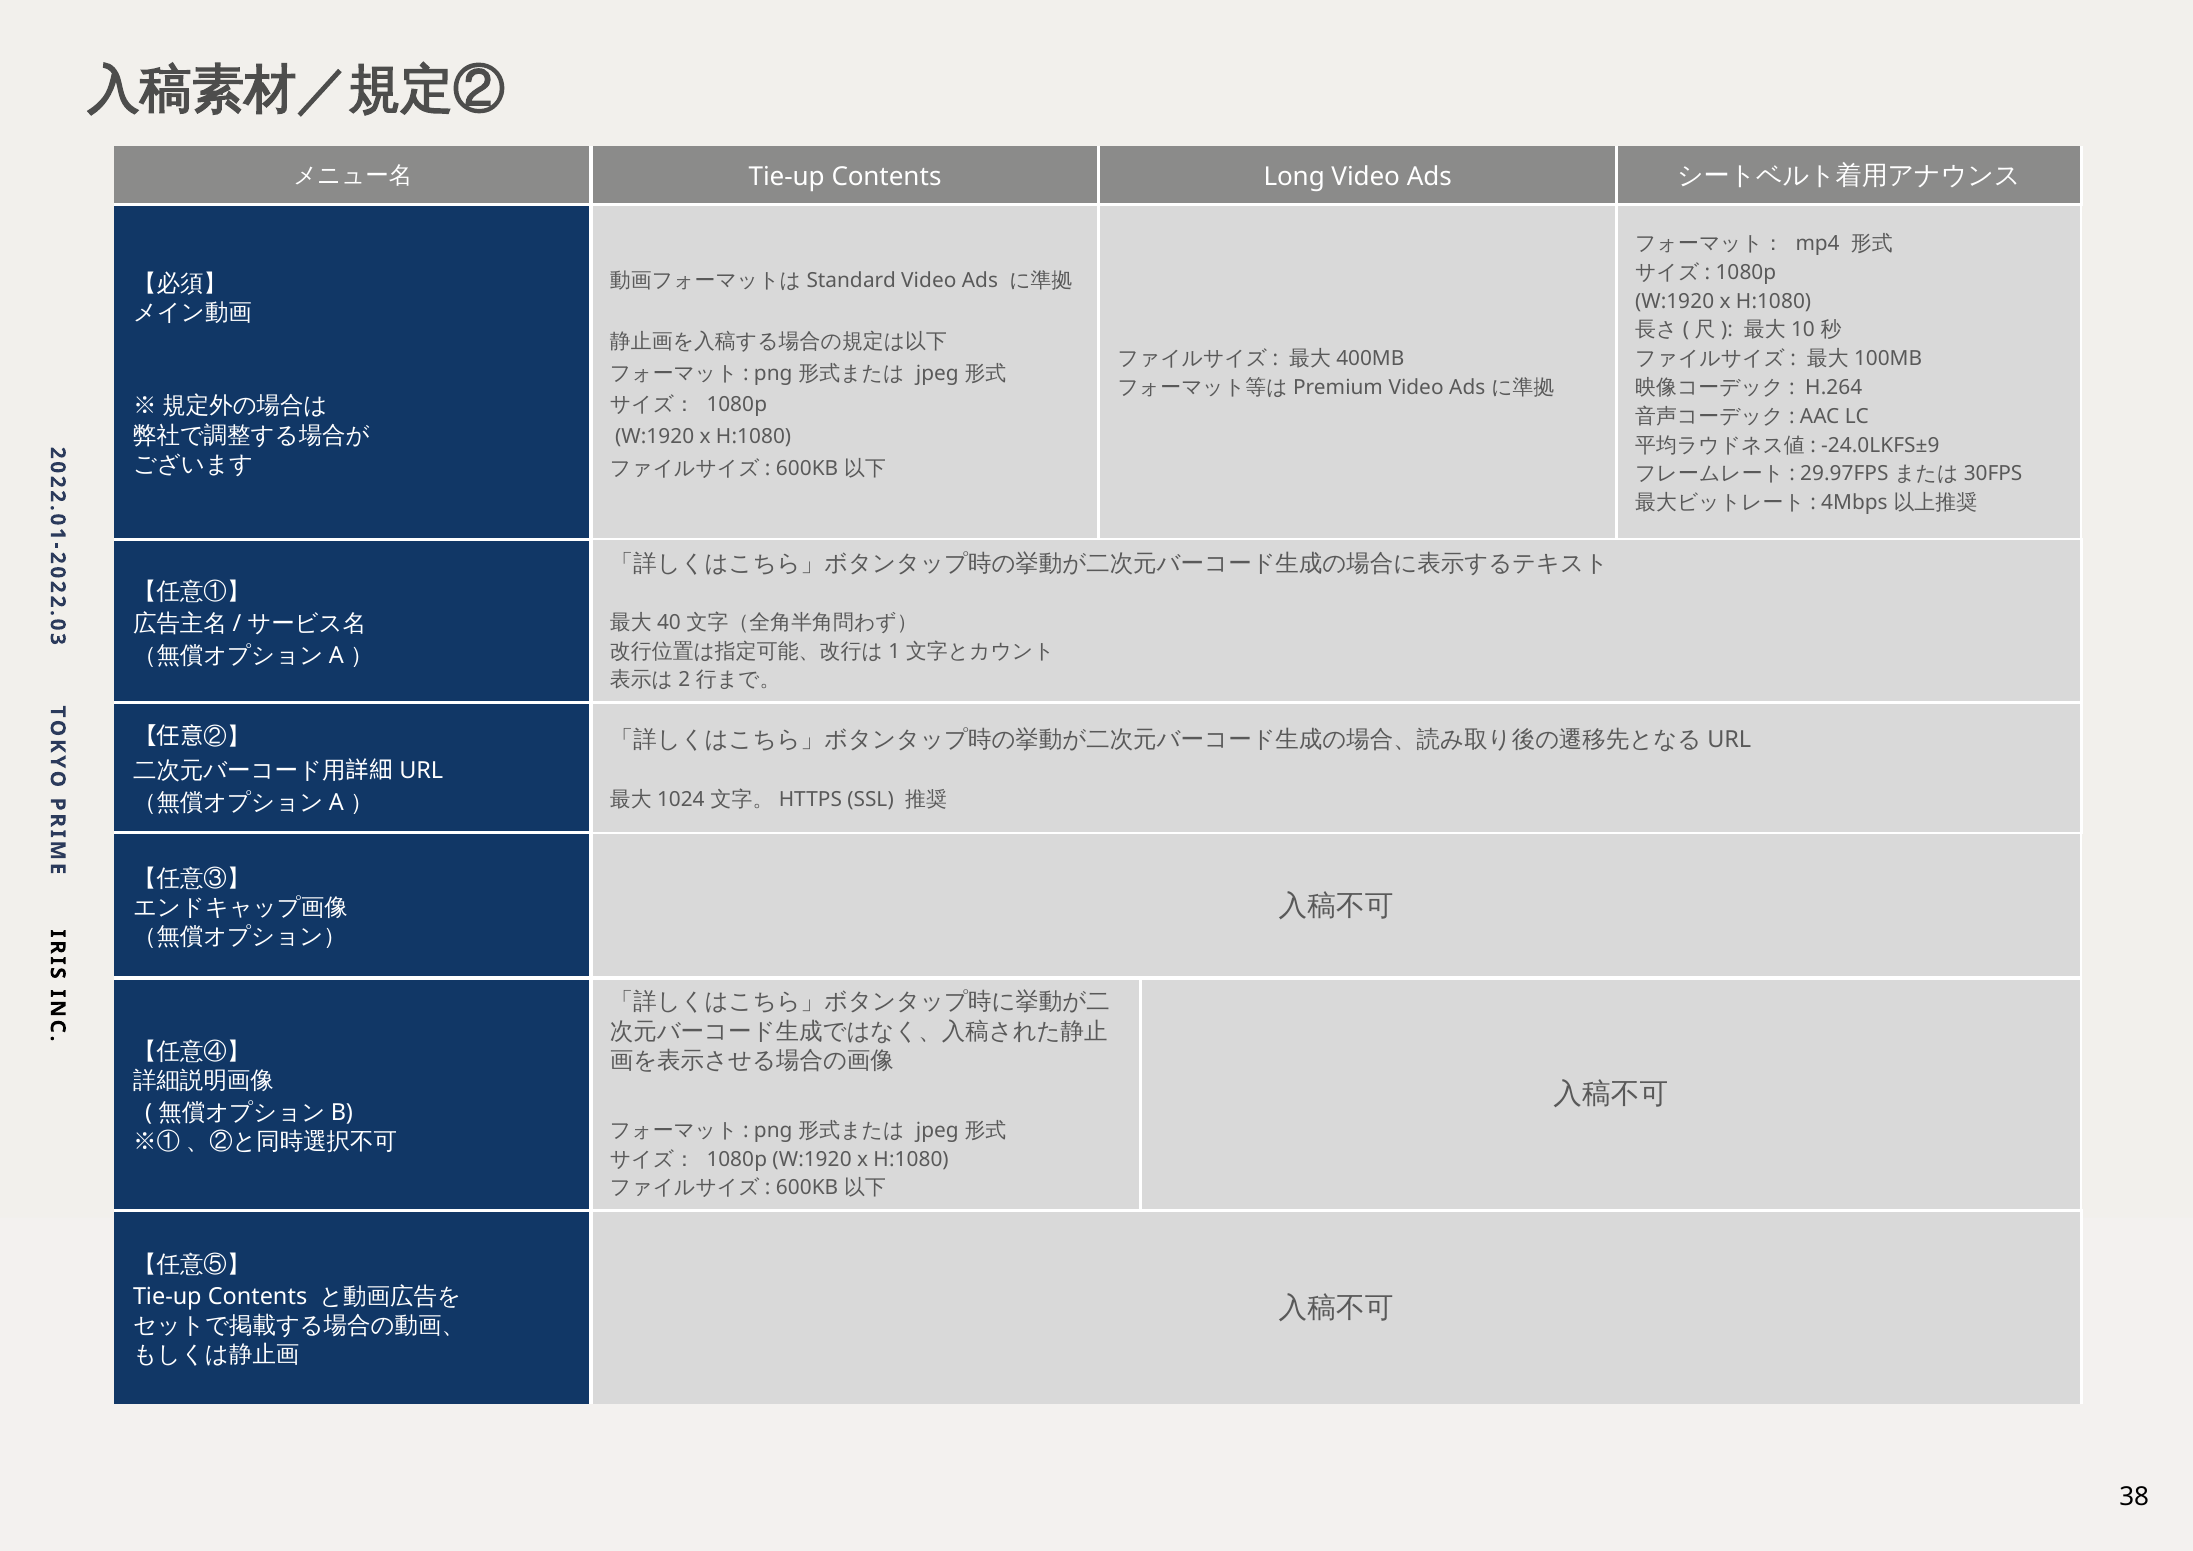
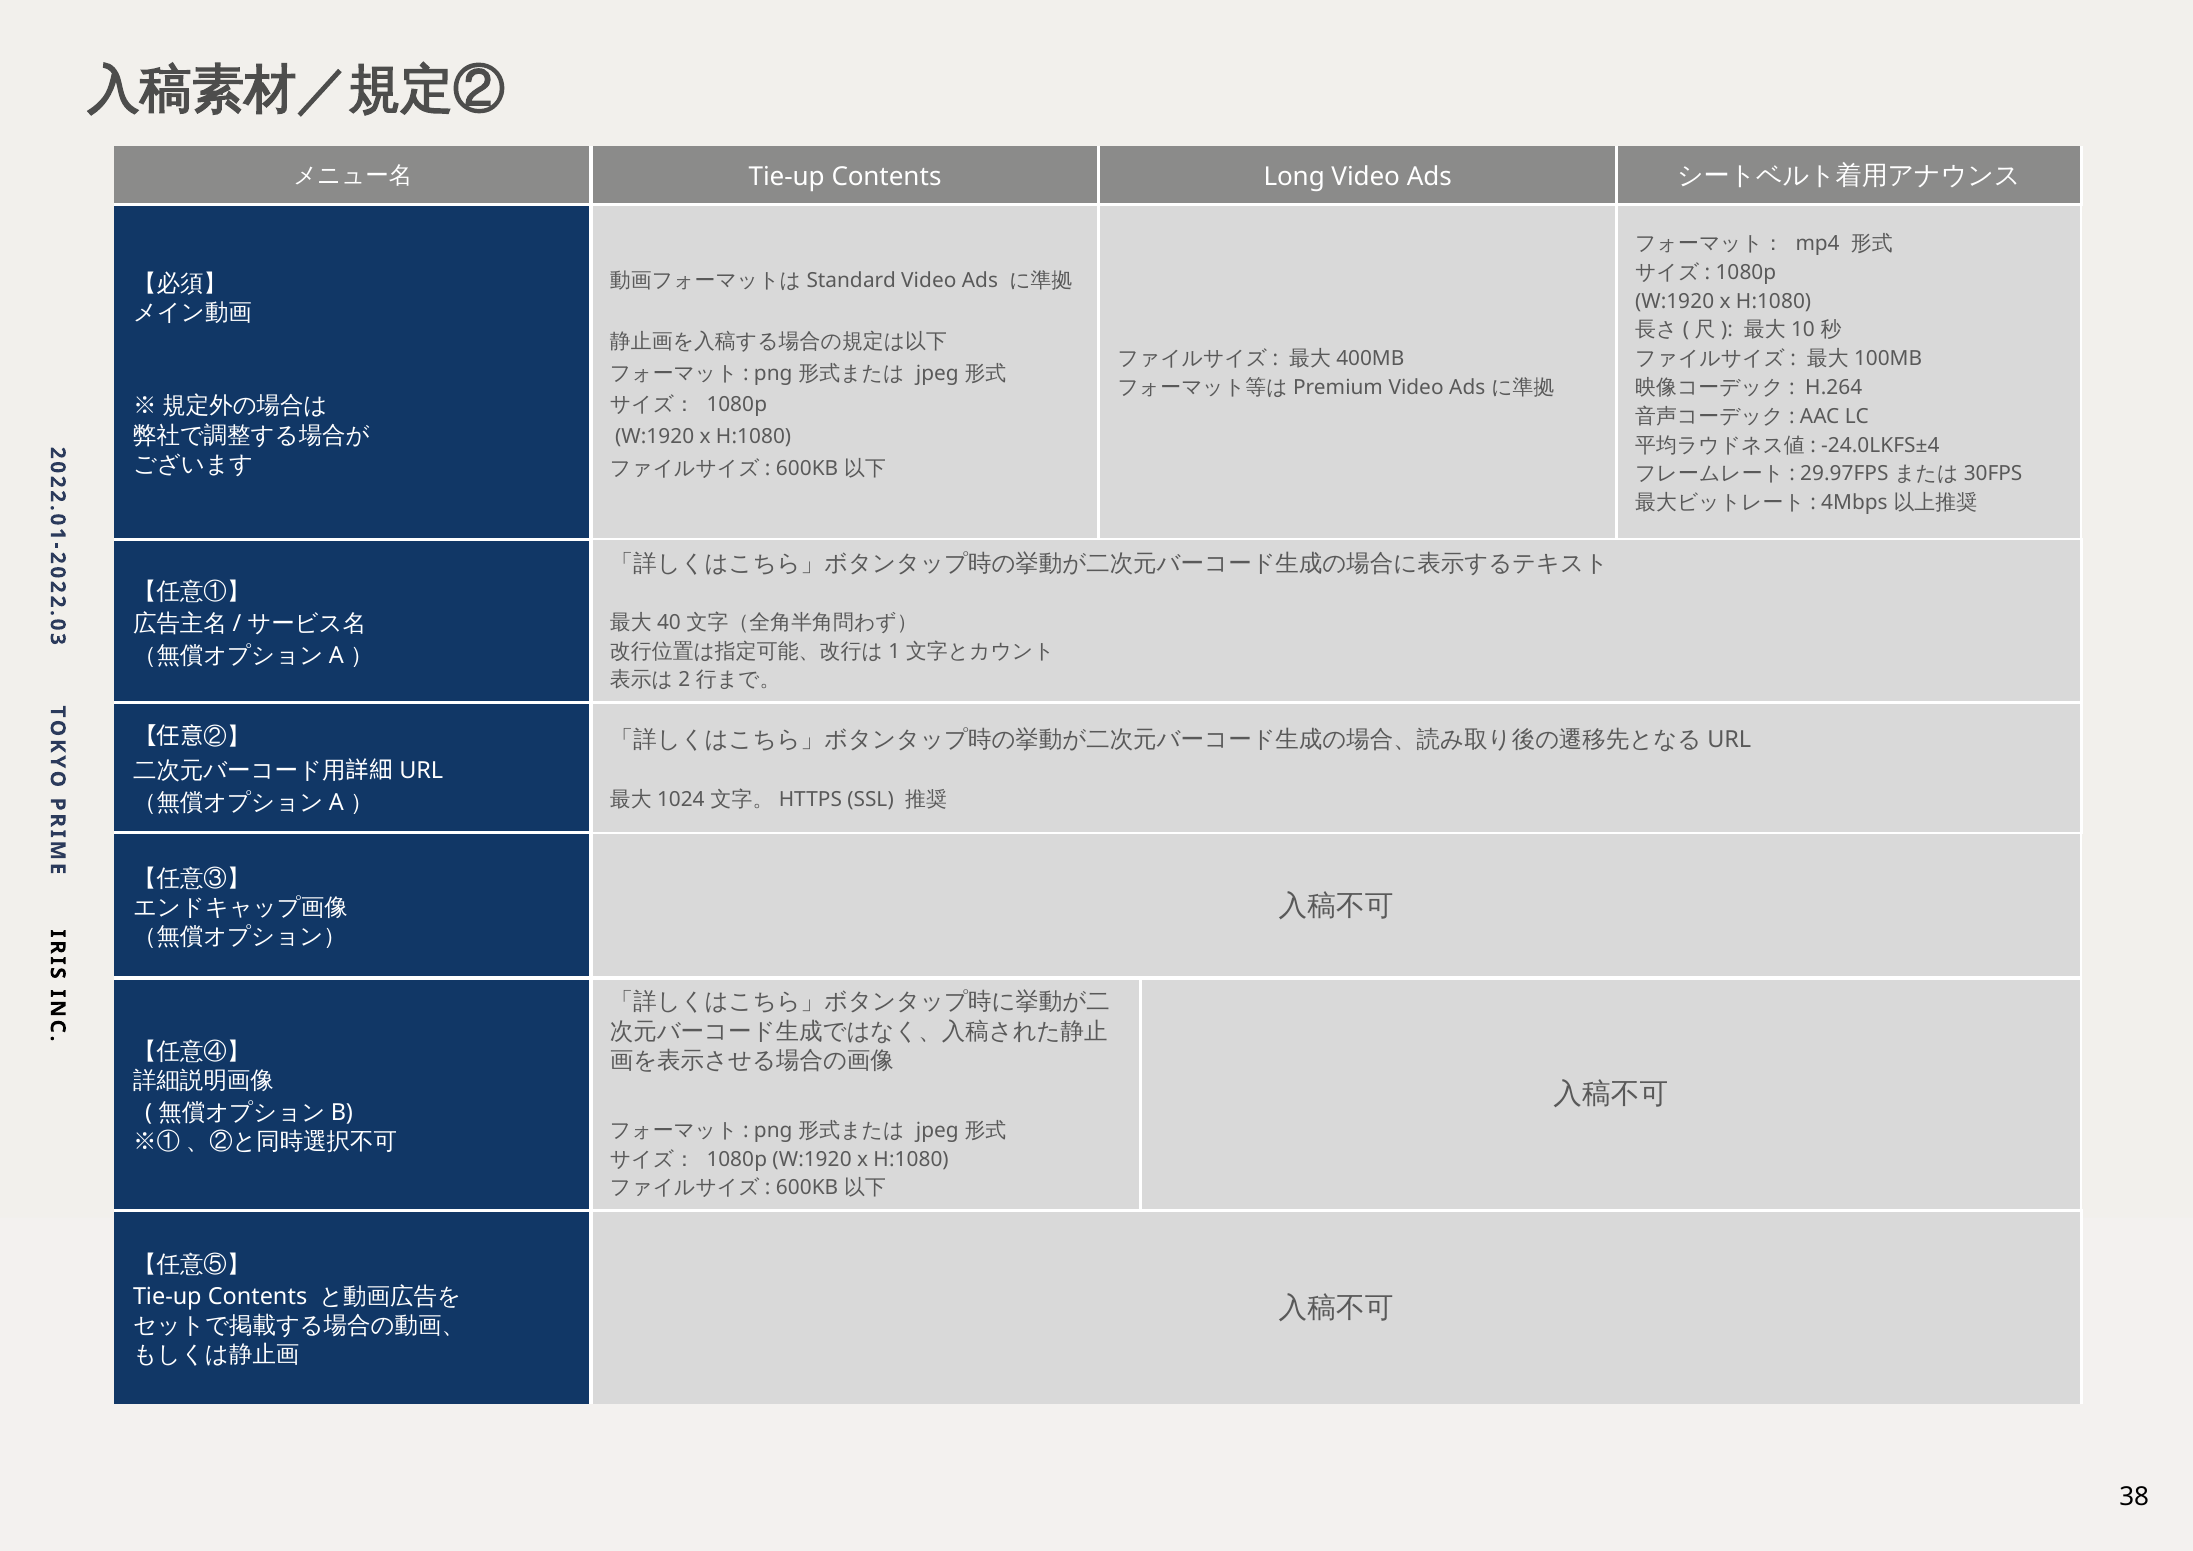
-24.0LKFS±9: -24.0LKFS±9 -> -24.0LKFS±4 (1880, 445)
